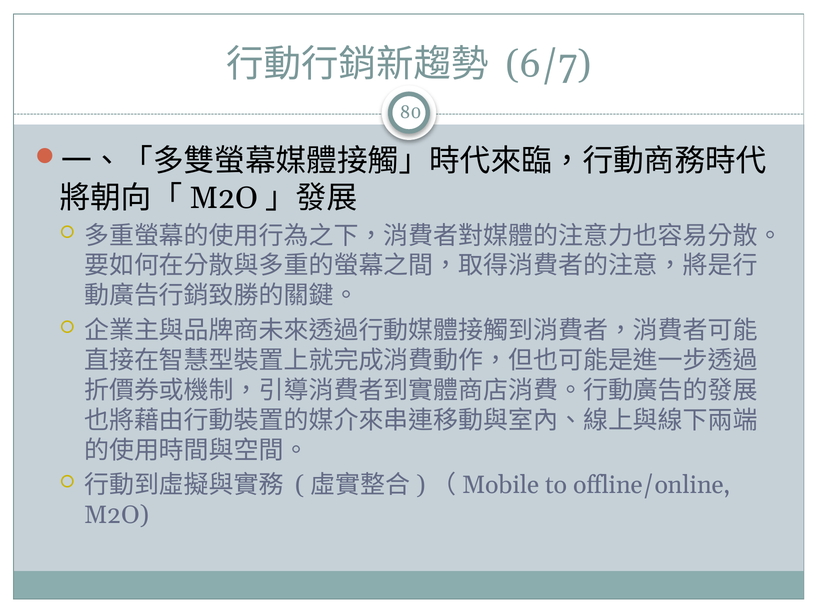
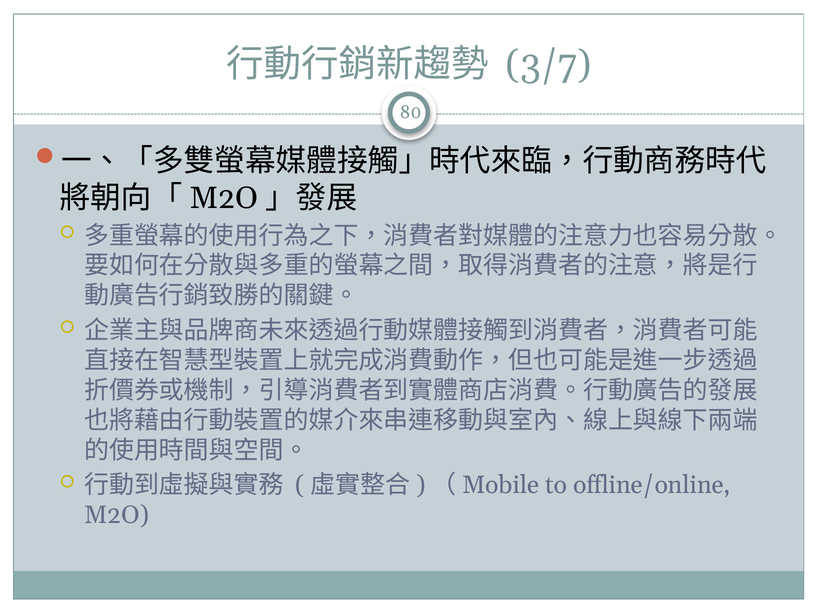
6/7: 6/7 -> 3/7 (549, 64)
